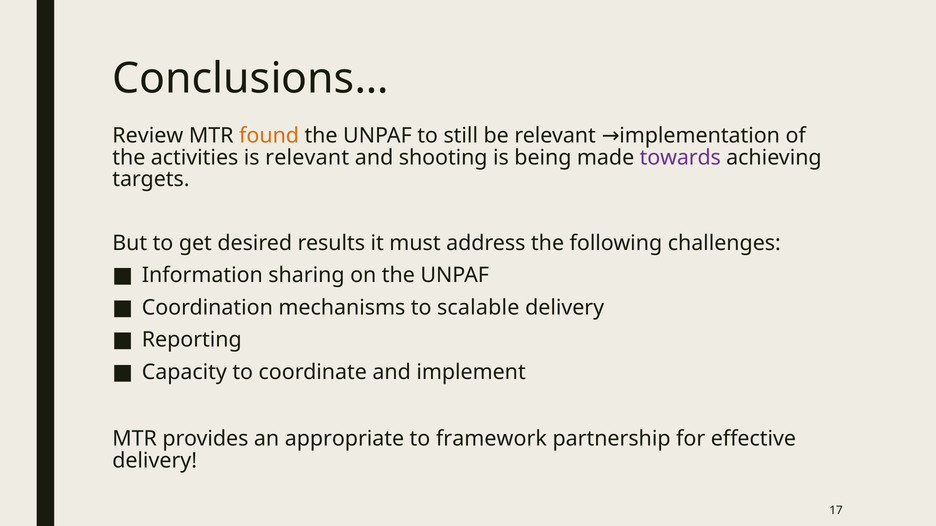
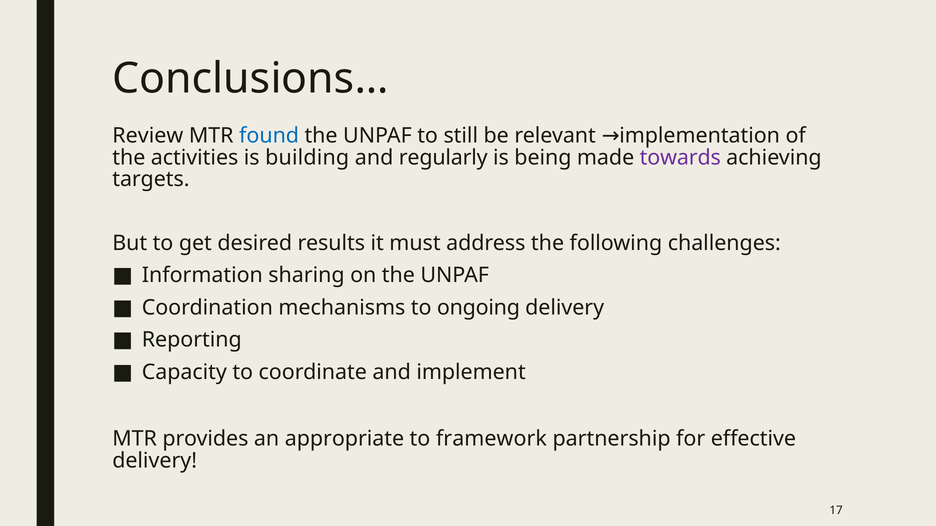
found colour: orange -> blue (269, 136)
is relevant: relevant -> building (307, 158)
shooting: shooting -> regularly (443, 158)
scalable: scalable -> ongoing (478, 308)
